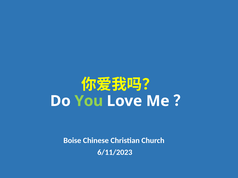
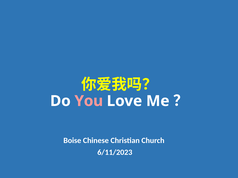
You colour: light green -> pink (89, 101)
